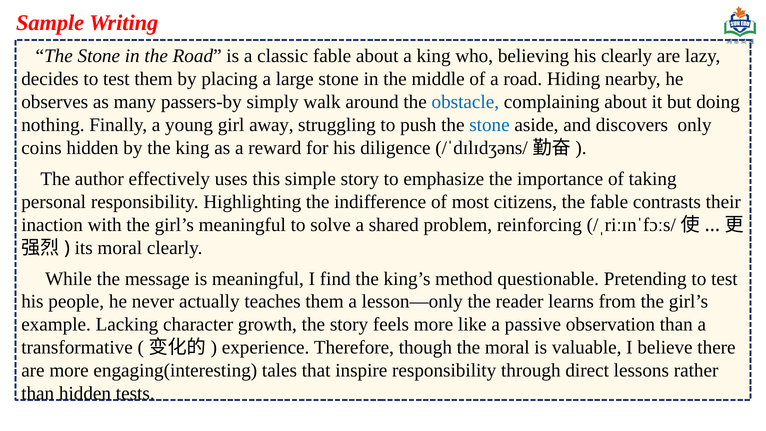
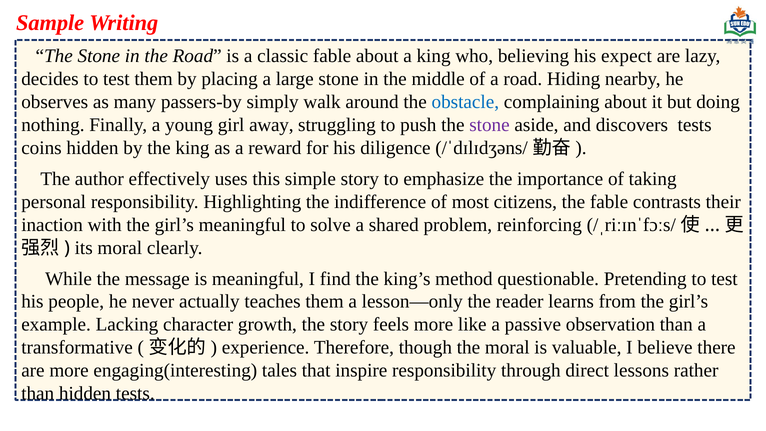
his clearly: clearly -> expect (626, 56)
stone colour: blue -> purple (489, 125)
discovers only: only -> tests (695, 125)
